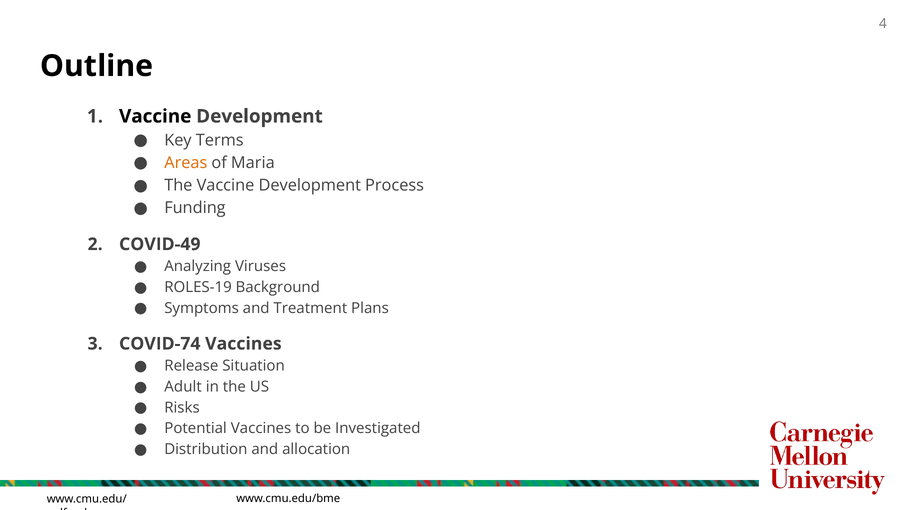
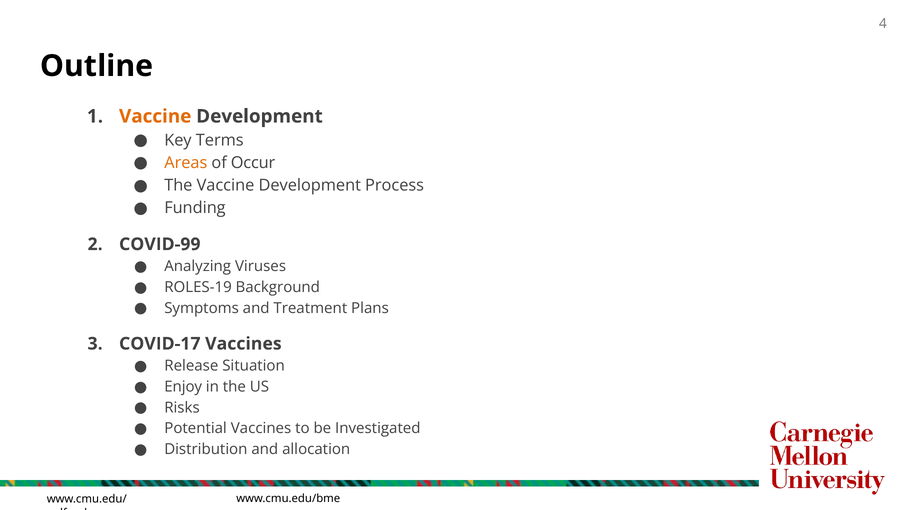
Vaccine colour: black -> orange (155, 116)
Maria: Maria -> Occur (253, 163)
COVID-49: COVID-49 -> COVID-99 (160, 244)
COVID-74: COVID-74 -> COVID-17 (160, 343)
Adult: Adult -> Enjoy (183, 386)
